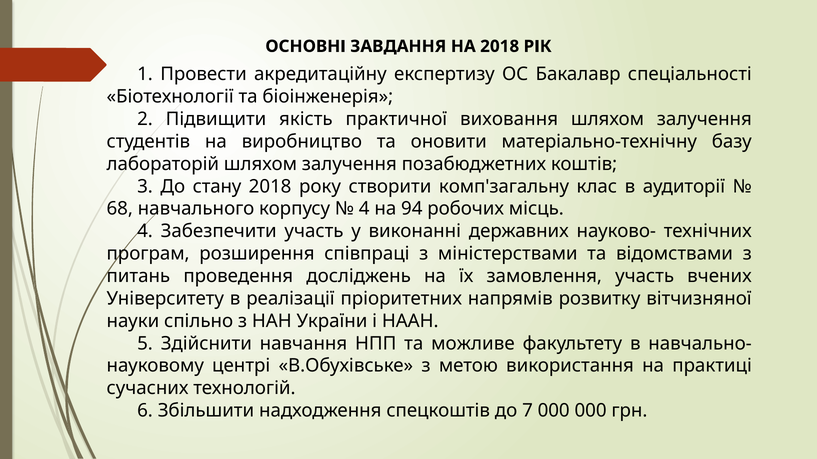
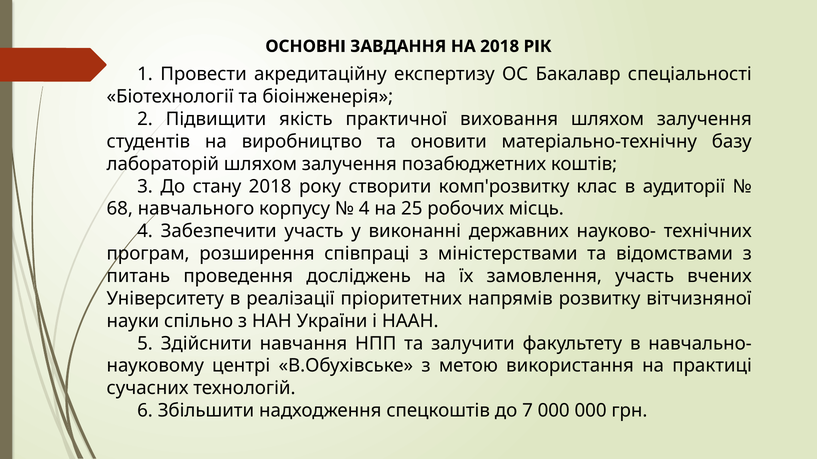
комп'загальну: комп'загальну -> комп'розвитку (504, 187)
94: 94 -> 25 (412, 209)
можливе: можливе -> залучити (473, 344)
